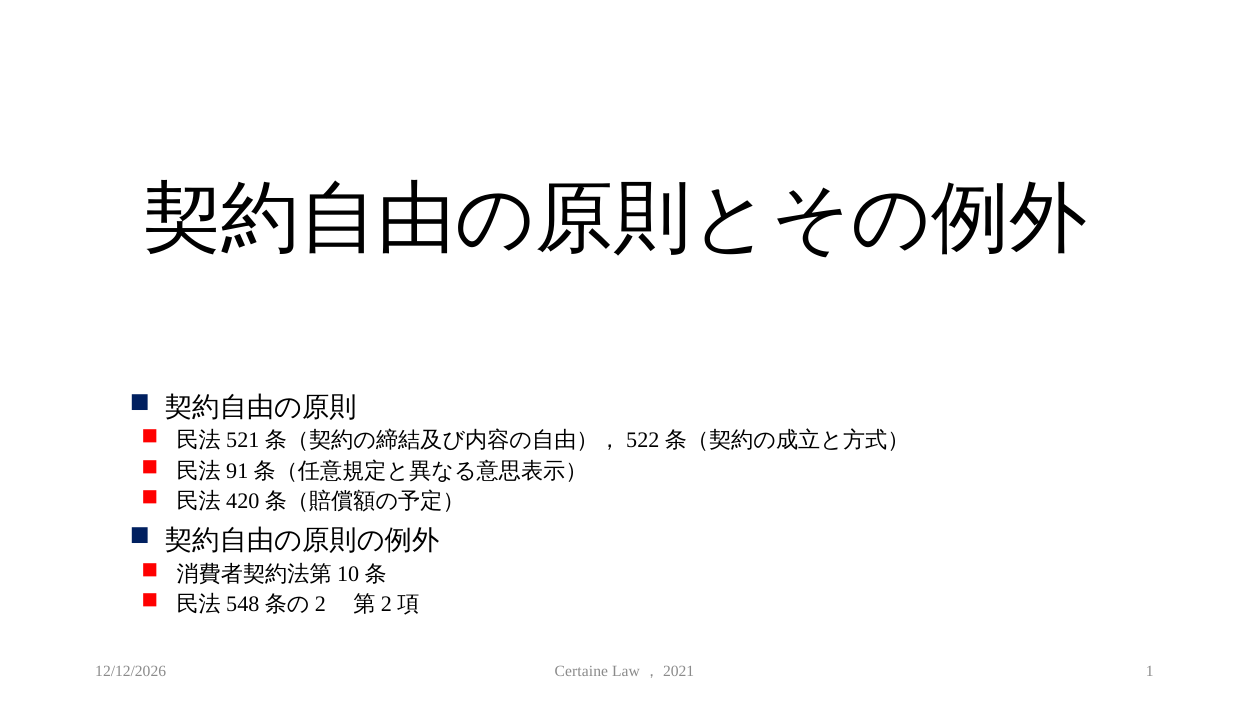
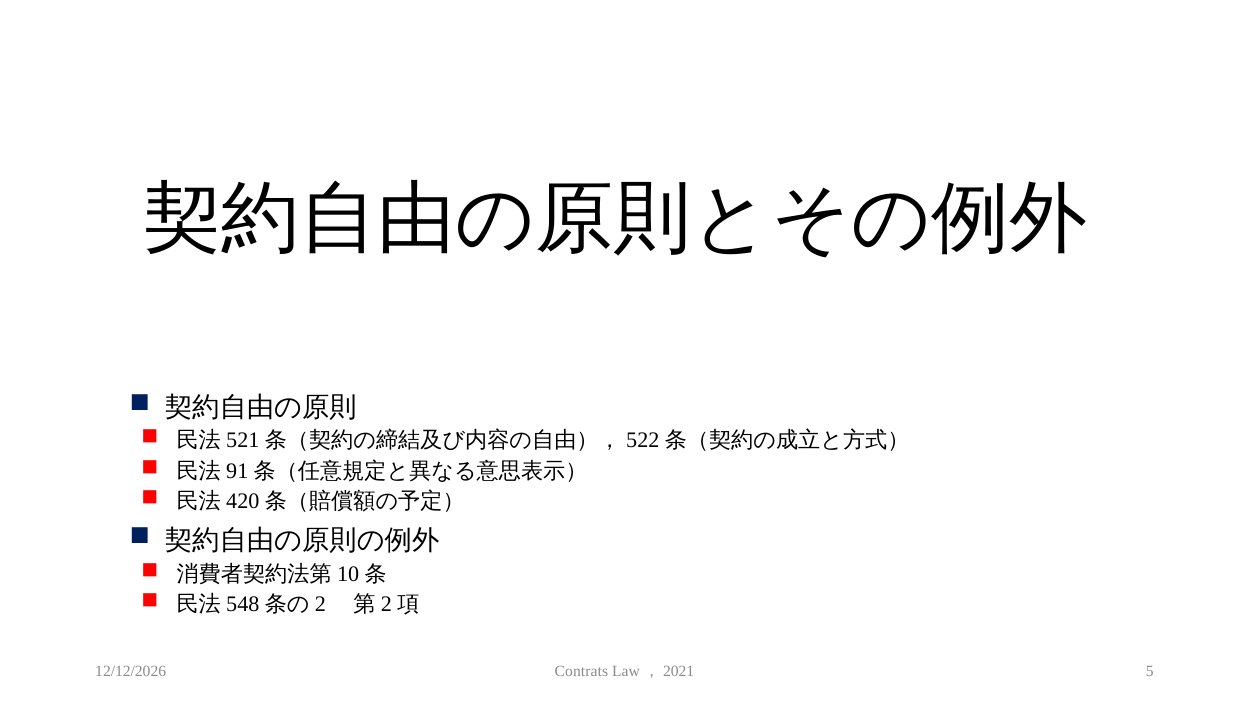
Certaine: Certaine -> Contrats (581, 671)
1: 1 -> 5 (1150, 671)
